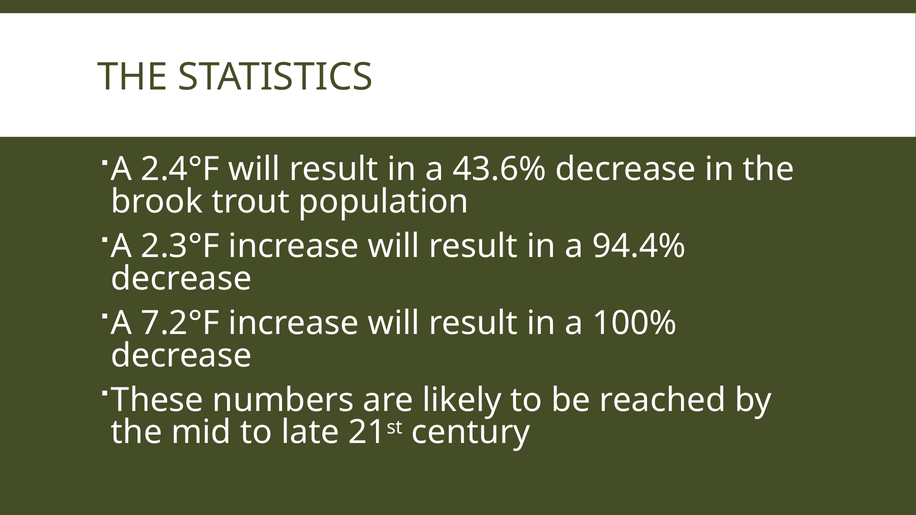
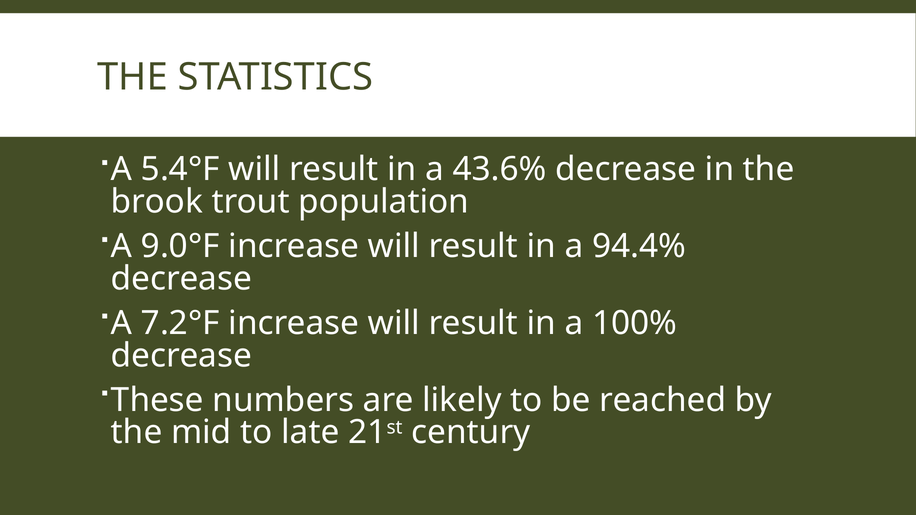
2.4°F: 2.4°F -> 5.4°F (180, 170)
2.3°F: 2.3°F -> 9.0°F (180, 246)
